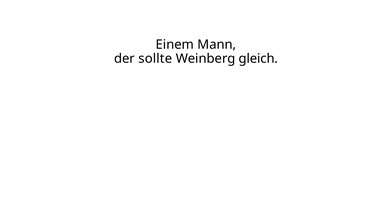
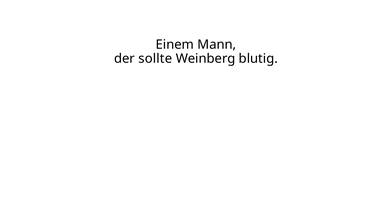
gleich: gleich -> blutig (258, 59)
